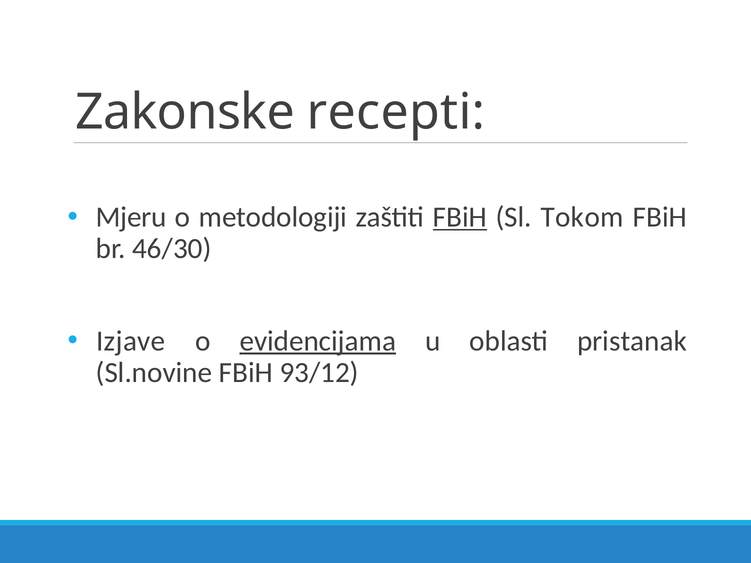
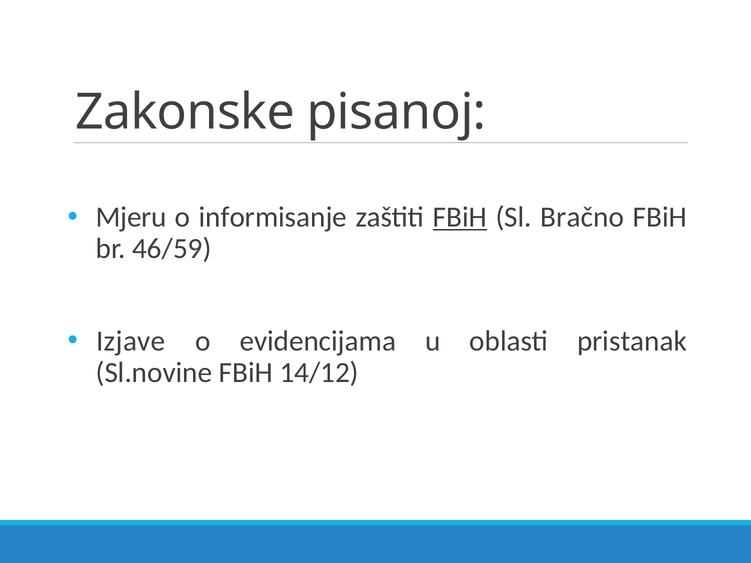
recepti: recepti -> pisanoj (396, 112)
metodologiji: metodologiji -> informisanje (273, 217)
Tokom: Tokom -> Bračno (582, 217)
46/30: 46/30 -> 46/59 (172, 249)
evidencijama underline: present -> none (318, 341)
93/12: 93/12 -> 14/12 (319, 373)
